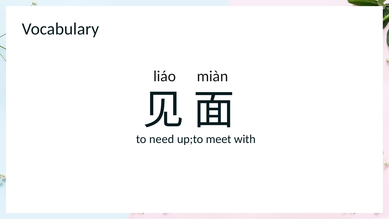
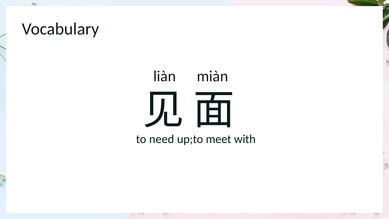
liáo: liáo -> liàn (165, 76)
